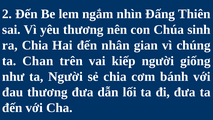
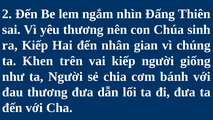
ra Chia: Chia -> Kiếp (35, 45)
Chan: Chan -> Khen (38, 61)
